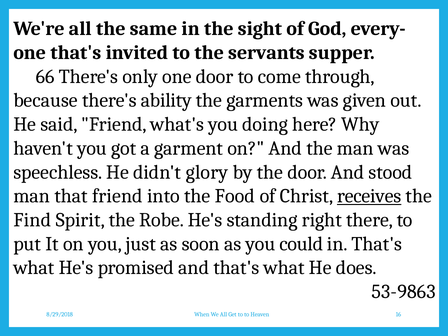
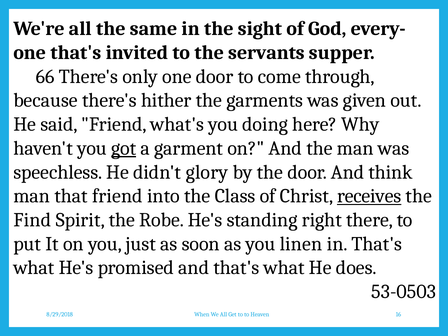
ability: ability -> hither (166, 100)
got underline: none -> present (124, 148)
stood: stood -> think (391, 172)
Food: Food -> Class (235, 196)
could: could -> linen (301, 244)
53-9863: 53-9863 -> 53-0503 (404, 292)
